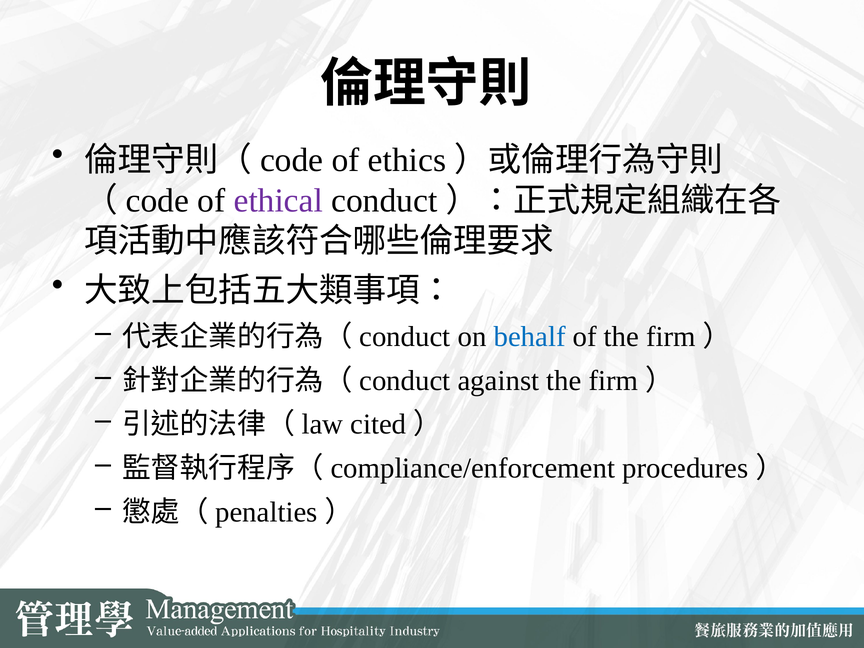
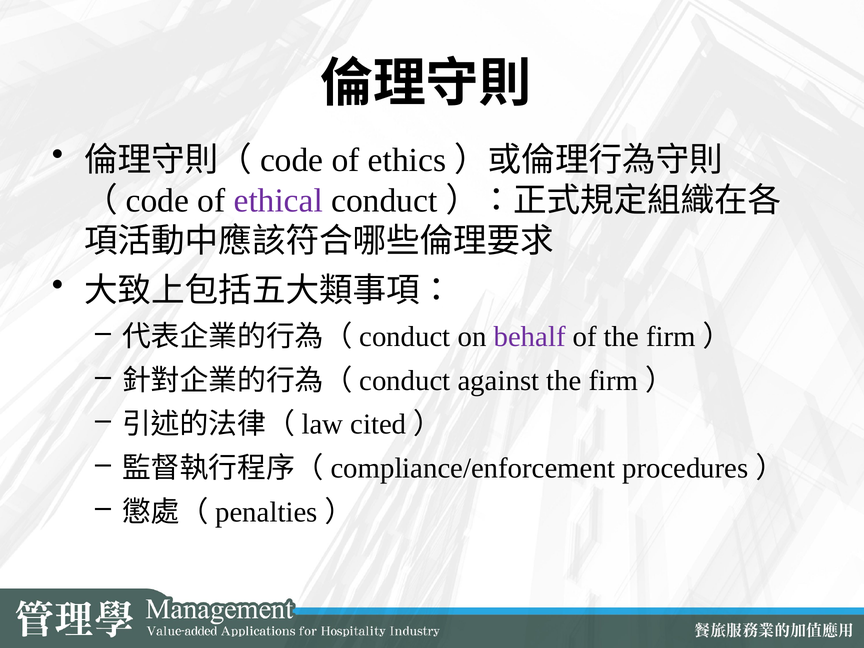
behalf colour: blue -> purple (530, 337)
